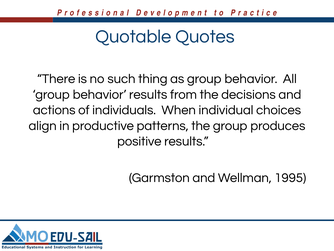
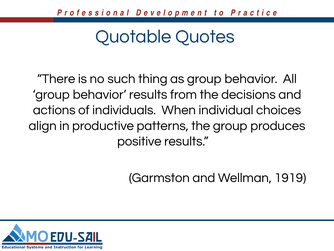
1995: 1995 -> 1919 (290, 177)
